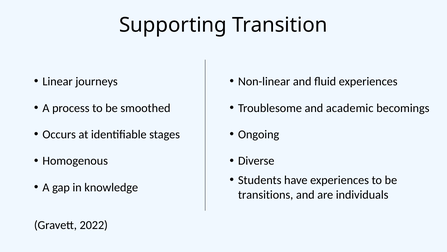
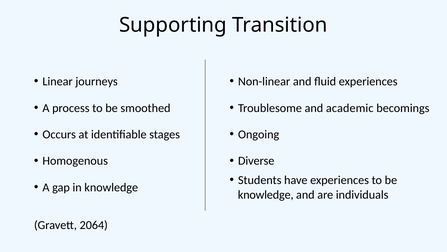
transitions: transitions -> knowledge (266, 194)
2022: 2022 -> 2064 (94, 225)
